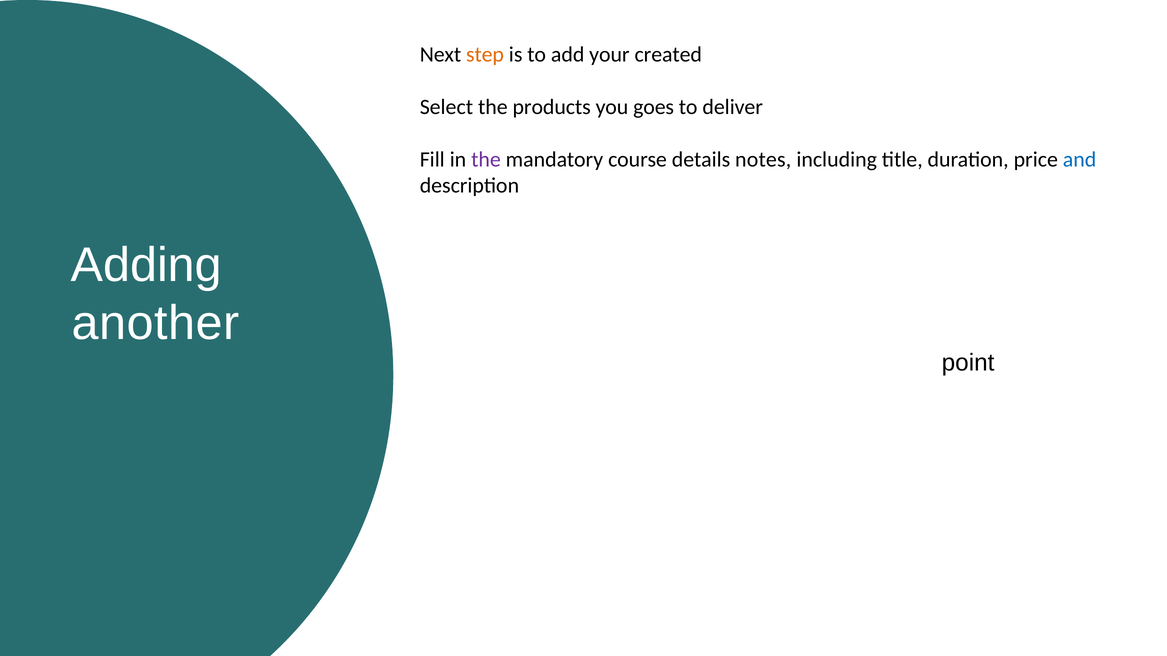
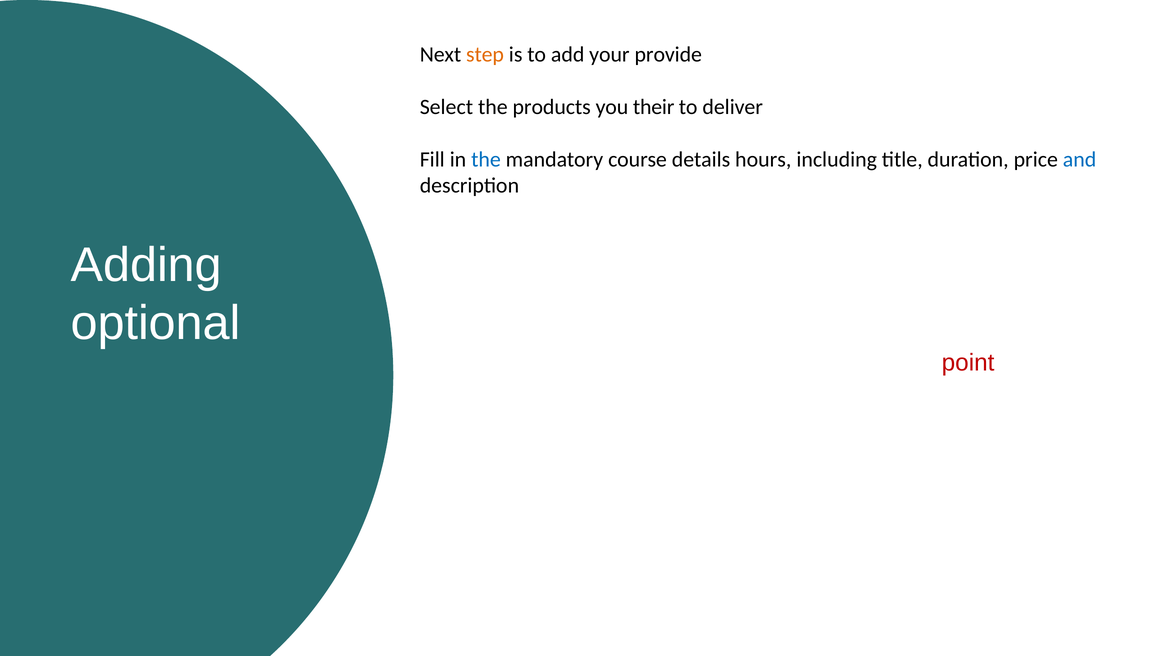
created: created -> provide (668, 54)
you goes: goes -> their (654, 107)
the colour: purple -> blue (486, 159)
notes: notes -> hours (763, 159)
another: another -> optional (156, 324)
point colour: black -> red (968, 363)
